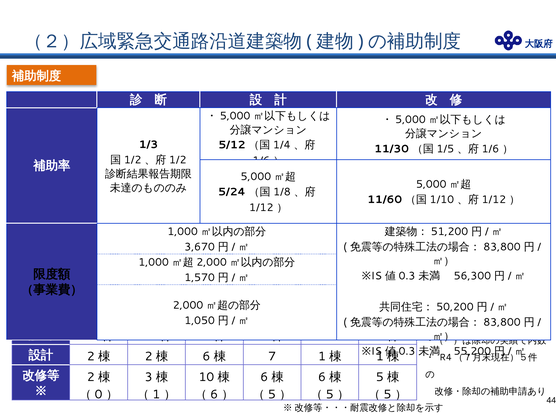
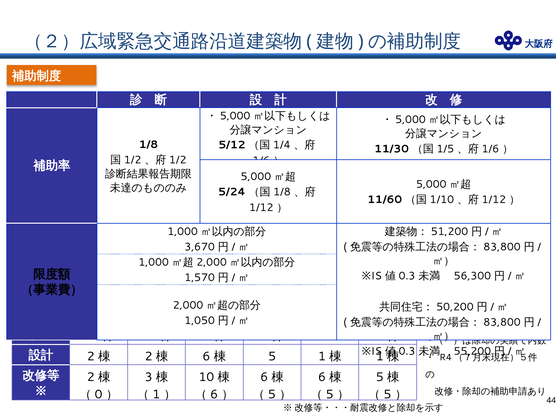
1/3: 1/3 -> 1/8 (148, 145)
7: 7 -> 5 (272, 357)
